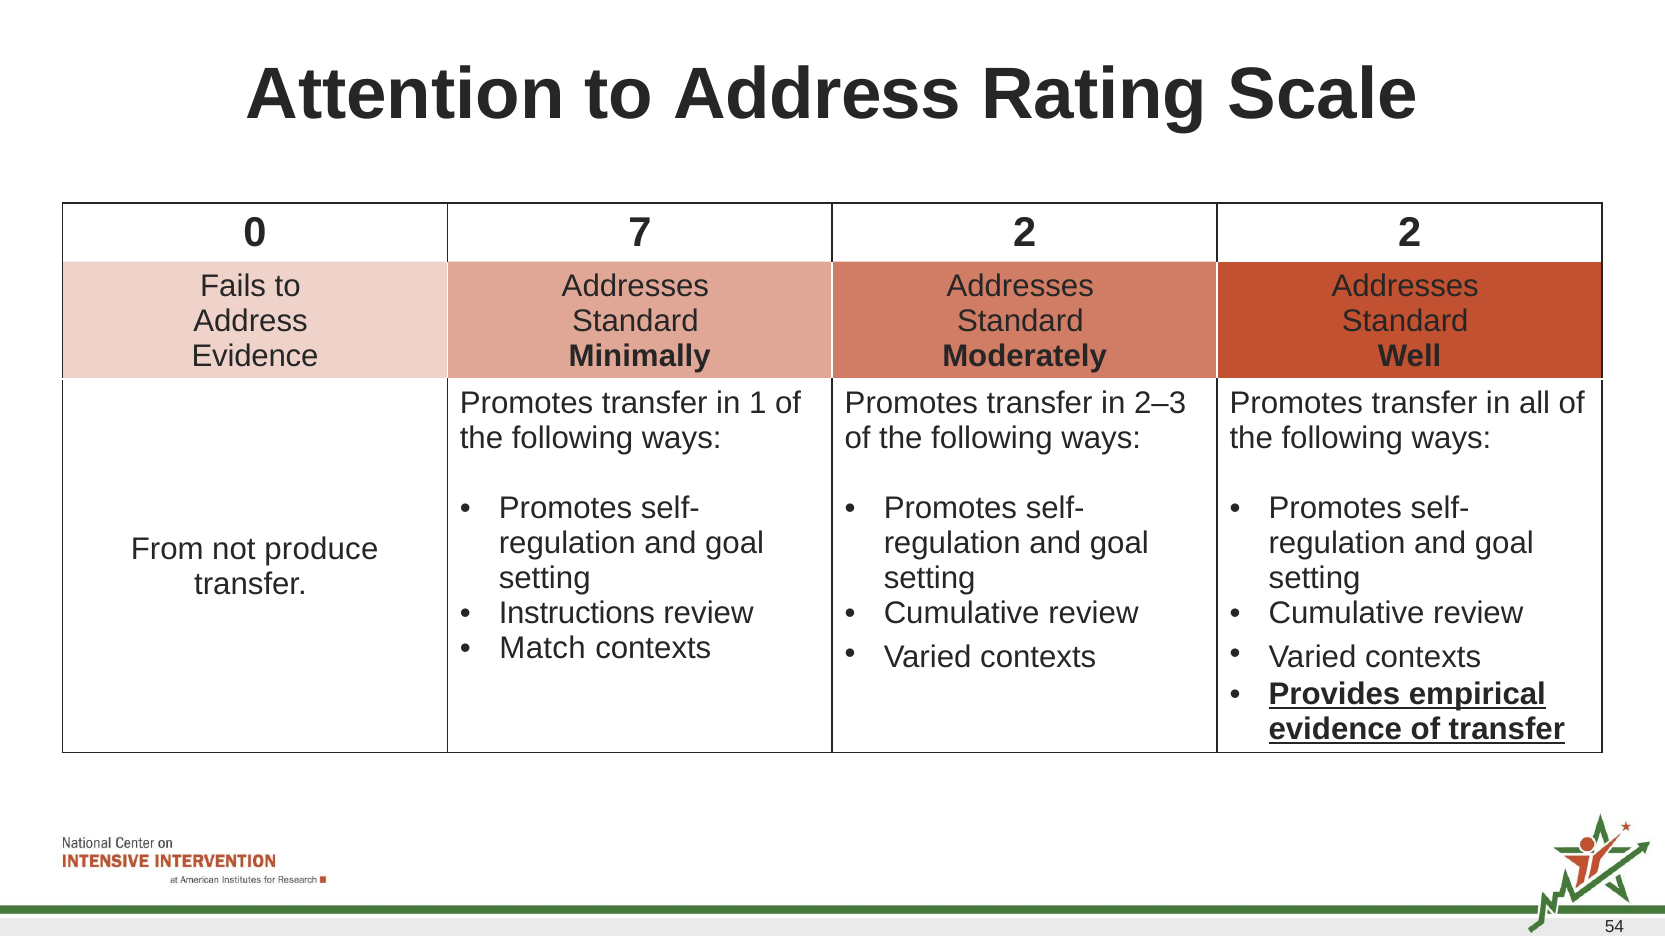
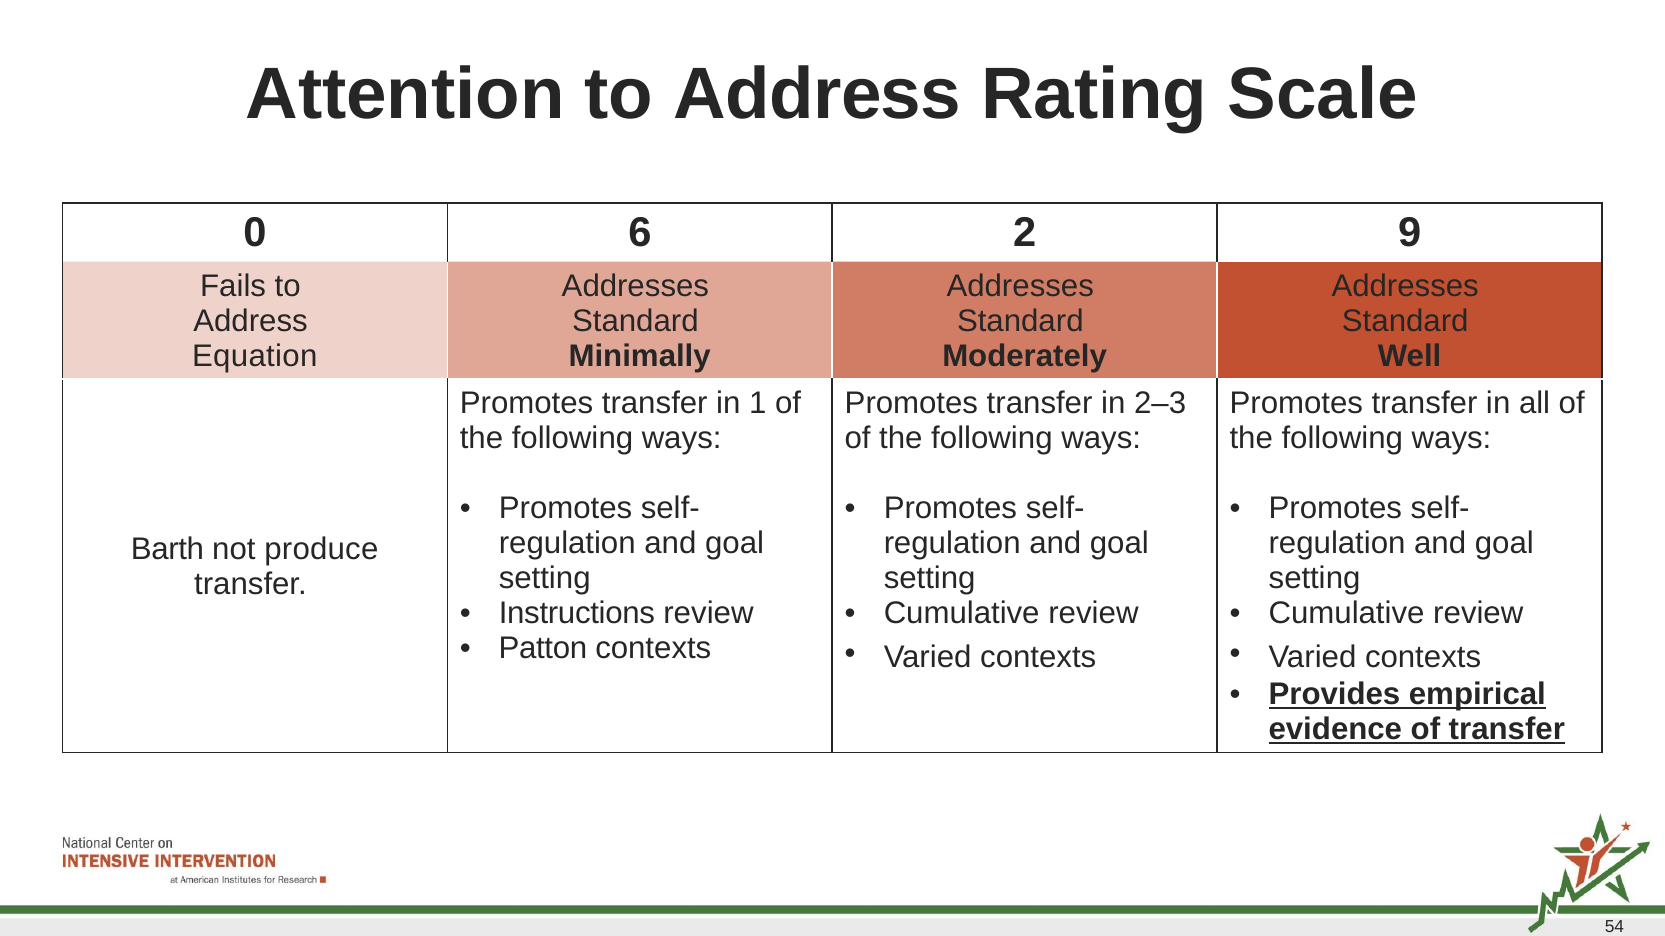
7: 7 -> 6 (640, 233)
2 2: 2 -> 9 (1410, 233)
Evidence: Evidence -> Equation (255, 356)
From: From -> Barth (167, 549)
Match: Match -> Patton (543, 648)
